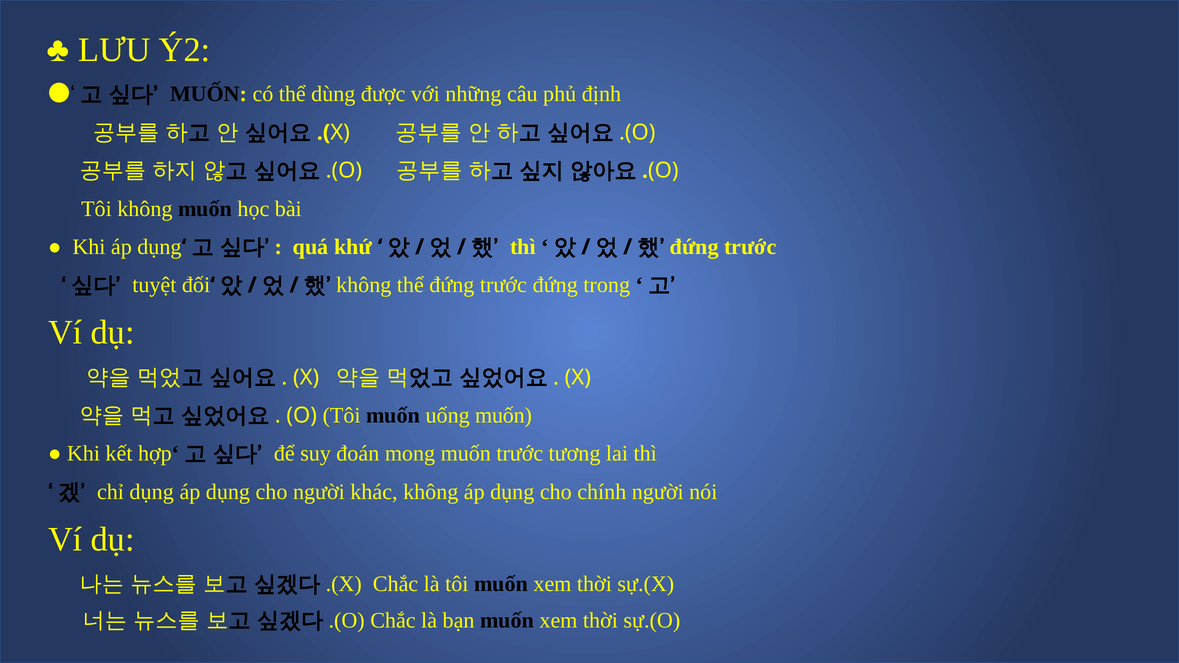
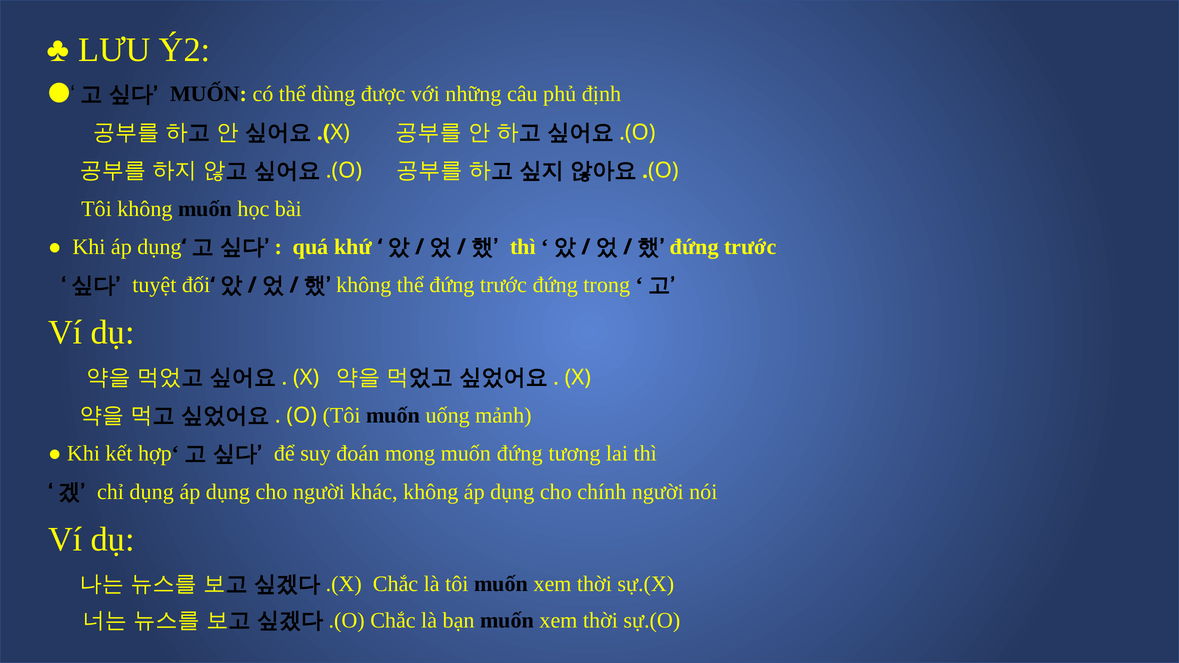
uống muốn: muốn -> mảnh (503, 416)
muốn trước: trước -> đứng (520, 454)
